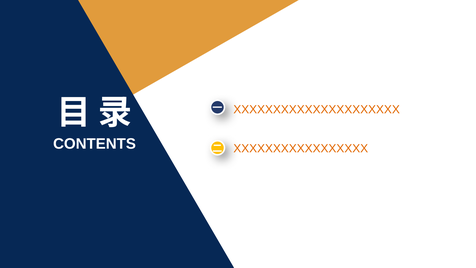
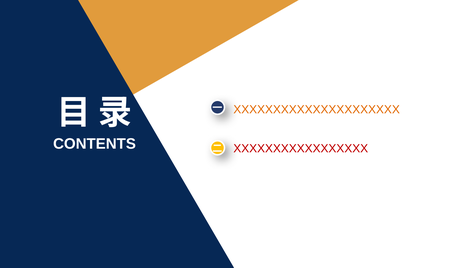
XXXXXXXXXXXXXXXXX colour: orange -> red (301, 148)
